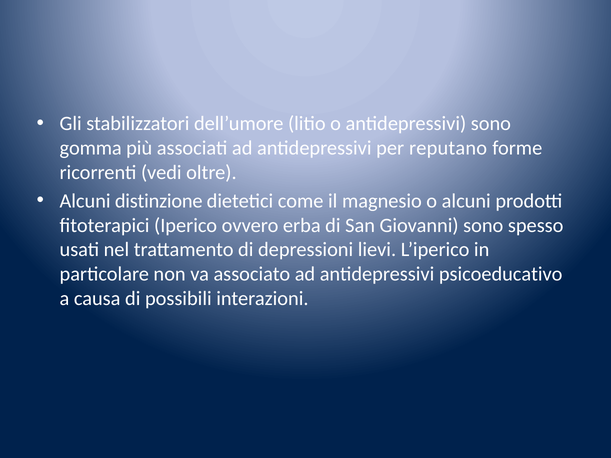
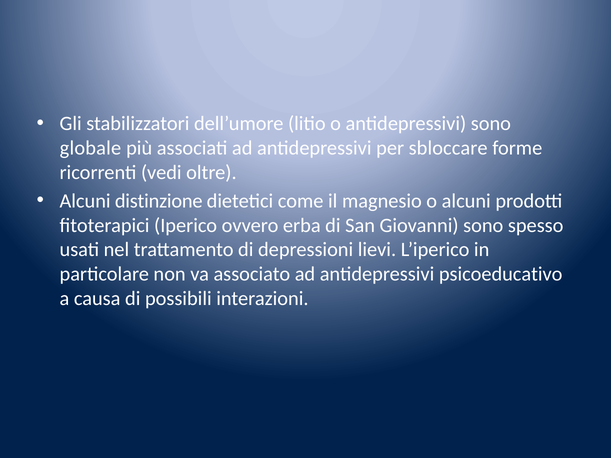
gomma: gomma -> globale (90, 148)
reputano: reputano -> sbloccare (448, 148)
